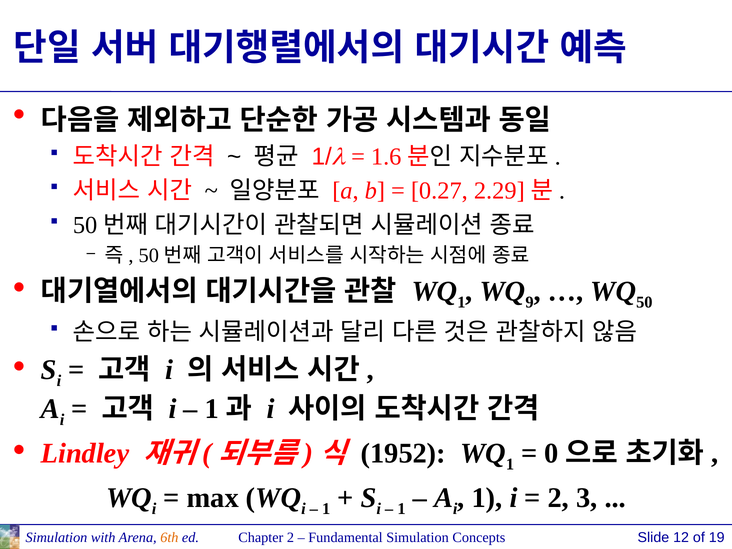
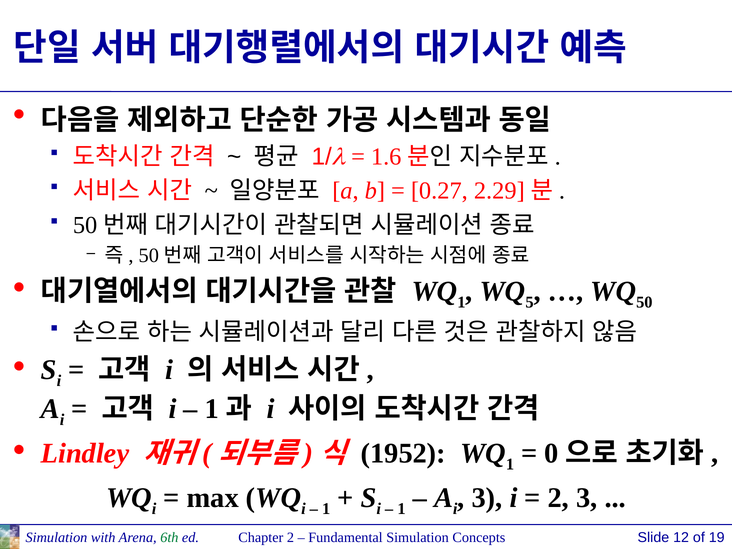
9: 9 -> 5 (530, 302)
1: 1 -> 3 (487, 498)
6th colour: orange -> green (169, 538)
